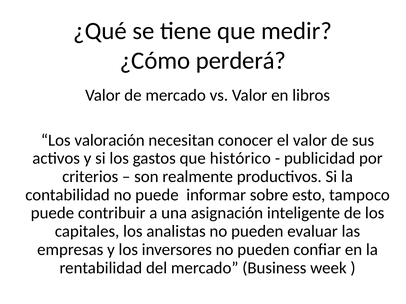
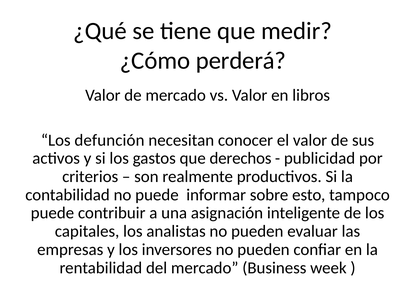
valoración: valoración -> defunción (109, 140)
histórico: histórico -> derechos (240, 159)
